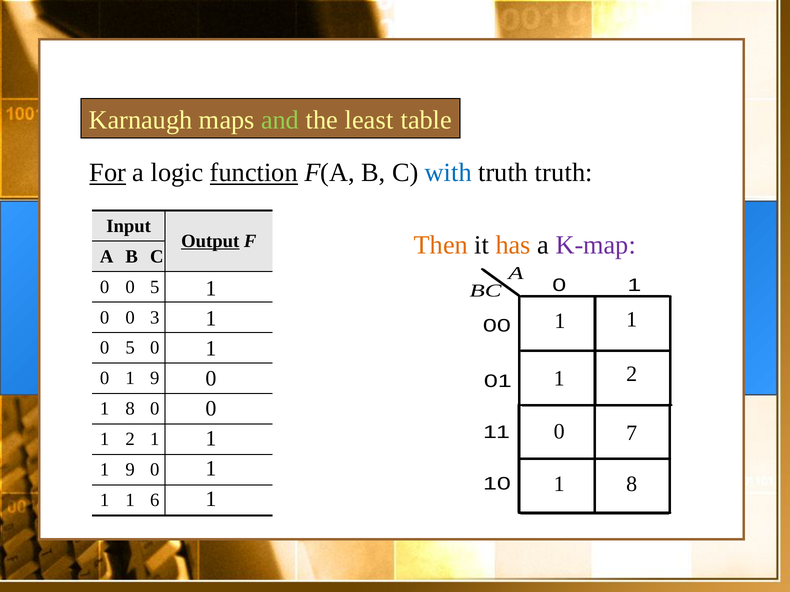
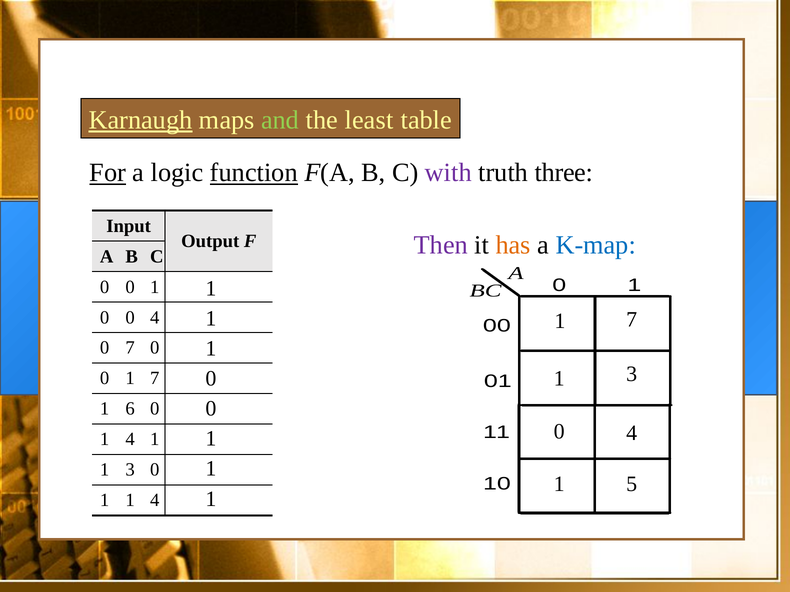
Karnaugh underline: none -> present (141, 120)
with colour: blue -> purple (448, 173)
truth truth: truth -> three (564, 173)
Output underline: present -> none (210, 241)
Then colour: orange -> purple (441, 245)
K-map colour: purple -> blue (596, 245)
5: 5 -> 1 (155, 287)
0 0 3: 3 -> 4 (155, 318)
1: 1 -> 7 (632, 320)
5: 5 -> 7 (130, 348)
2: 2 -> 3 (632, 374)
0 1 9: 9 -> 7 (155, 379)
8: 8 -> 6 (130, 409)
7: 7 -> 4 (632, 433)
2: 2 -> 4 (130, 440)
9: 9 -> 3 (130, 470)
8: 8 -> 5 (632, 484)
1 1 6: 6 -> 4 (155, 501)
